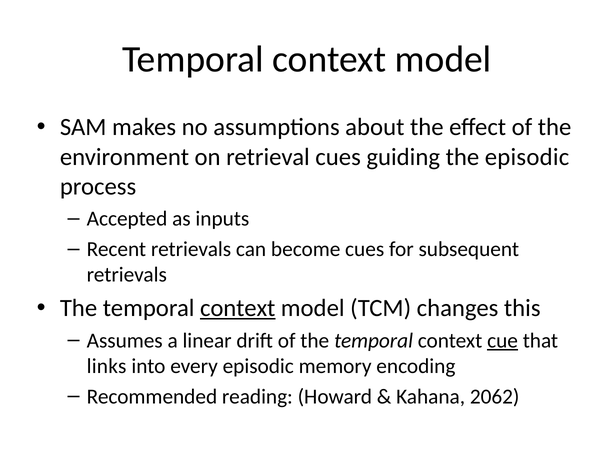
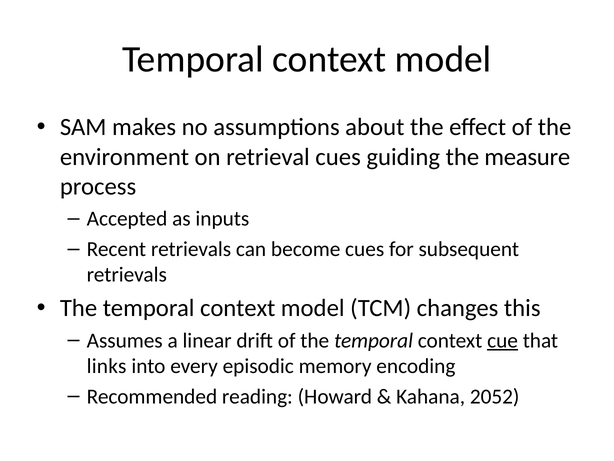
the episodic: episodic -> measure (527, 157)
context underline: present -> none (238, 308)
2062: 2062 -> 2052 (495, 396)
